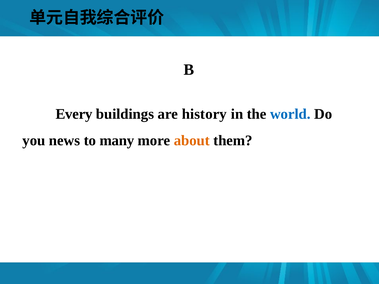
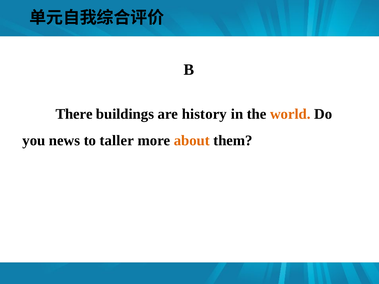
Every: Every -> There (74, 114)
world colour: blue -> orange (290, 114)
many: many -> taller (117, 141)
